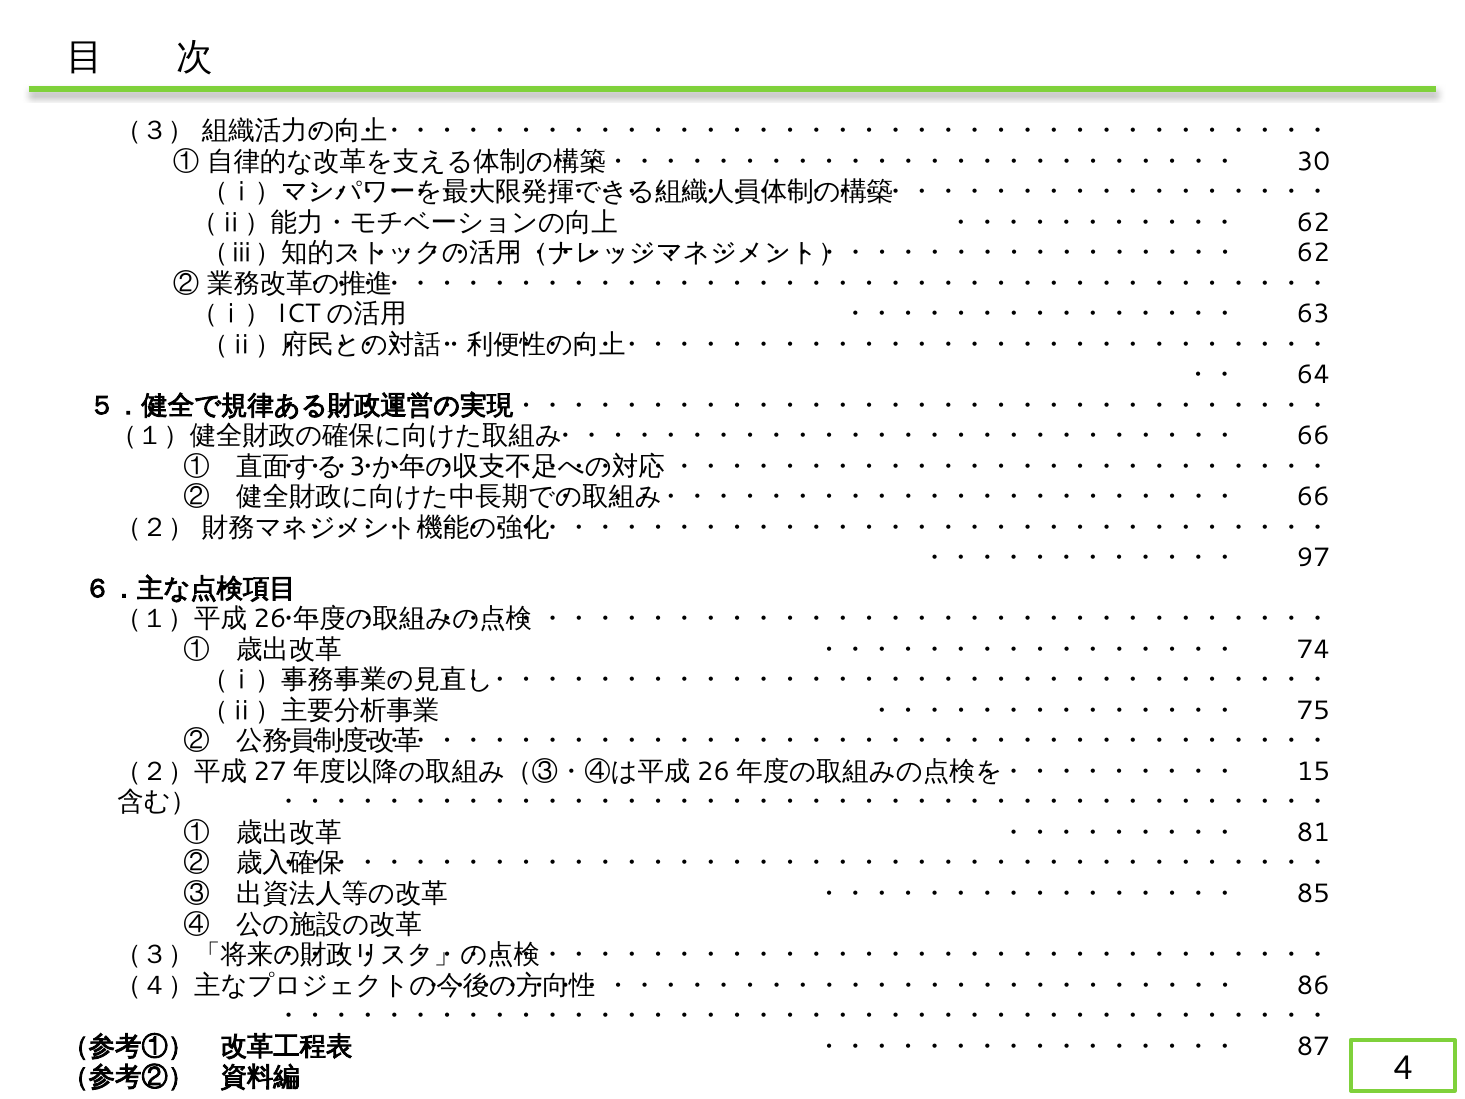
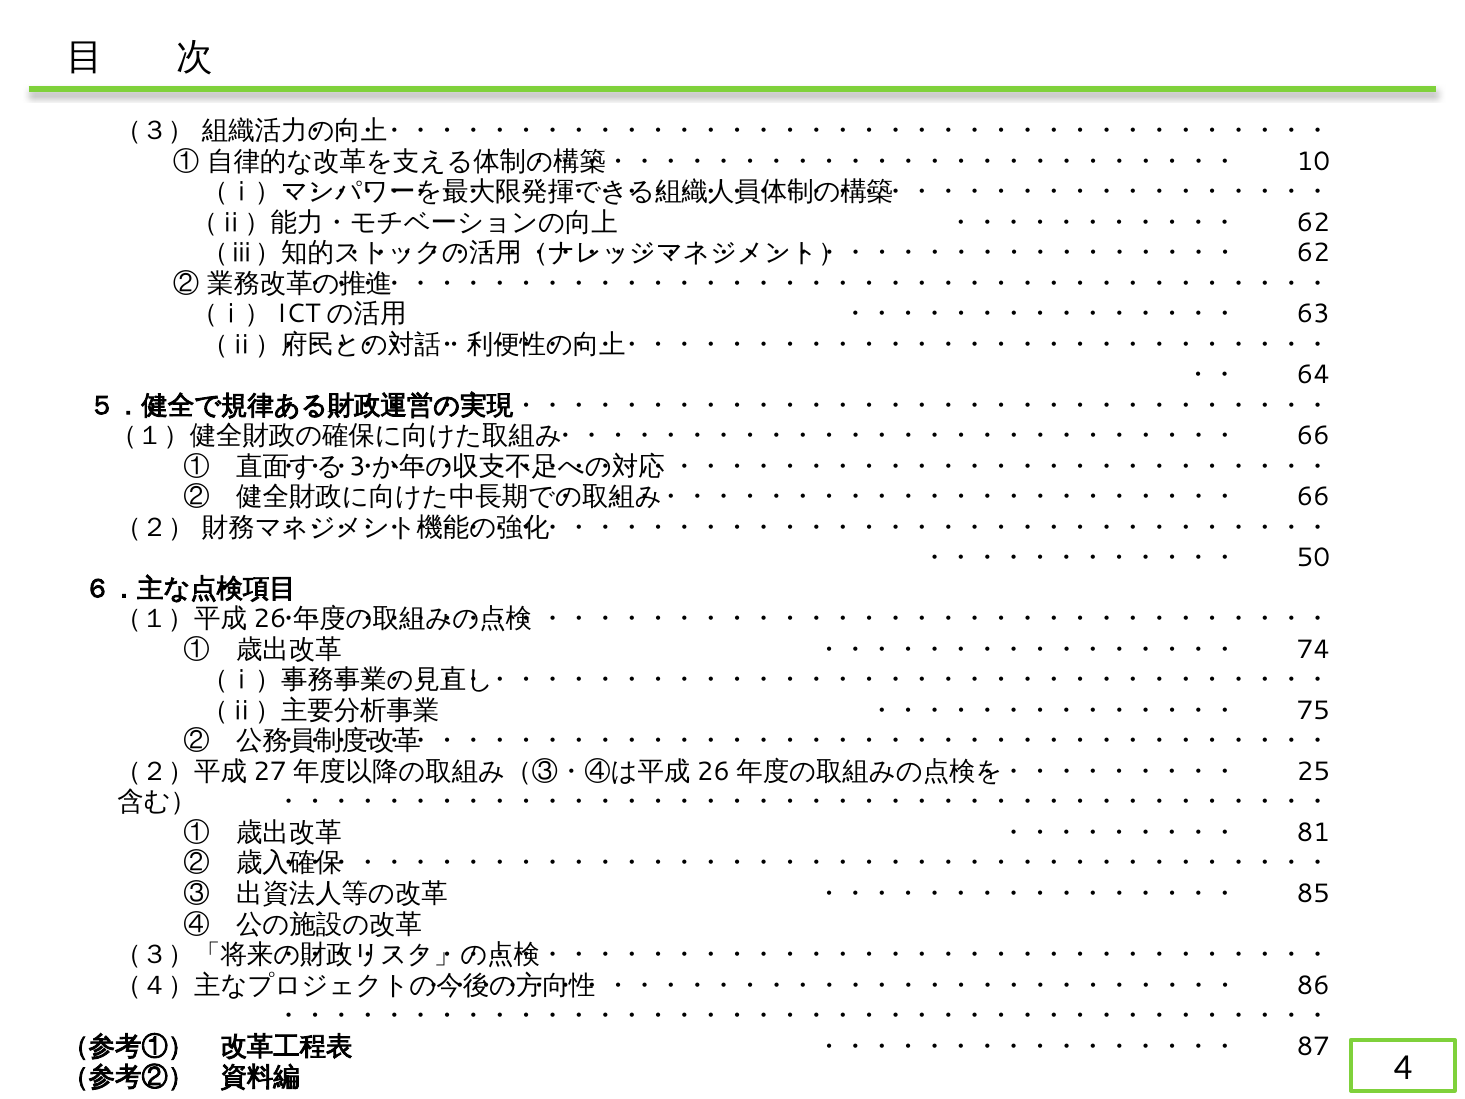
30: 30 -> 10 (1313, 161)
97: 97 -> 50 (1313, 558)
15: 15 -> 25 (1313, 772)
